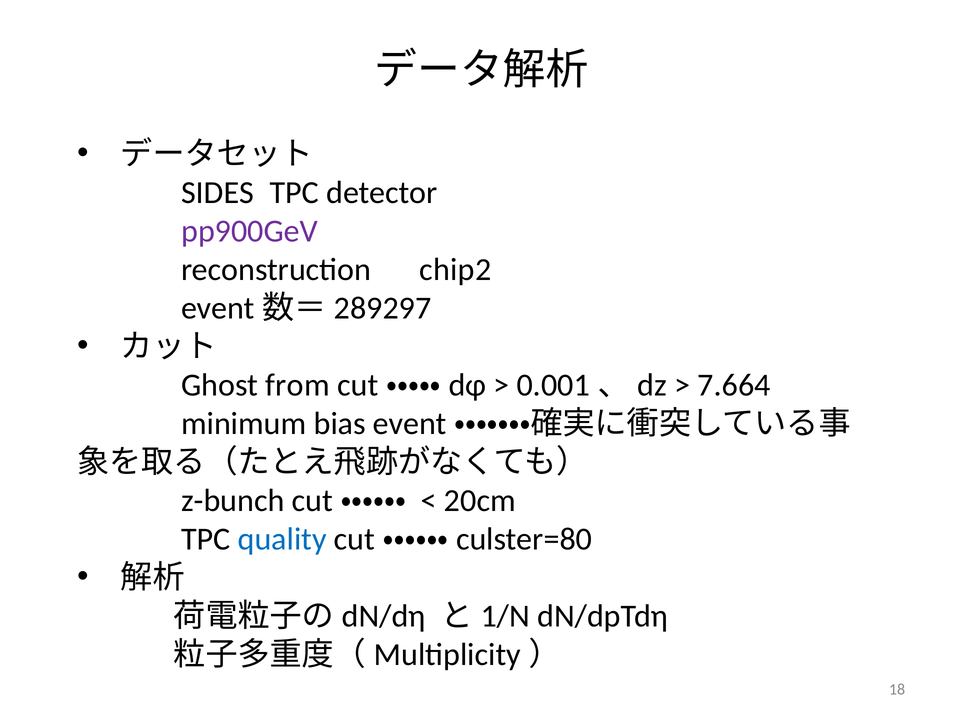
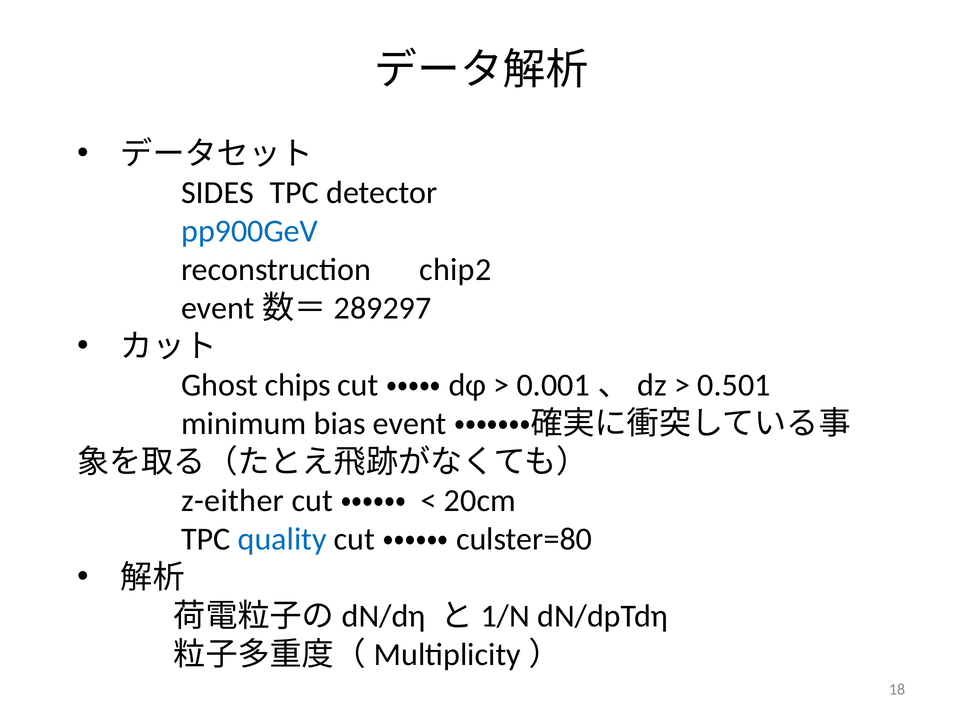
pp900GeV colour: purple -> blue (250, 231)
from: from -> chips (298, 385)
7.664: 7.664 -> 0.501 (734, 385)
z-bunch: z-bunch -> z-either (233, 501)
